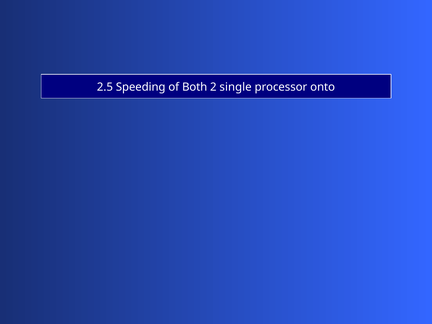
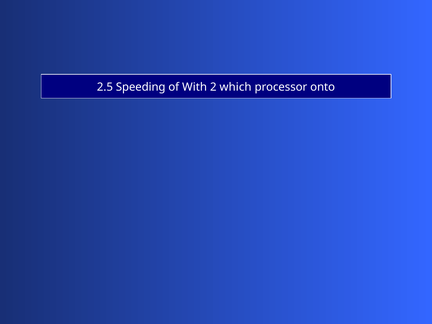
Both: Both -> With (195, 87)
single: single -> which (236, 87)
